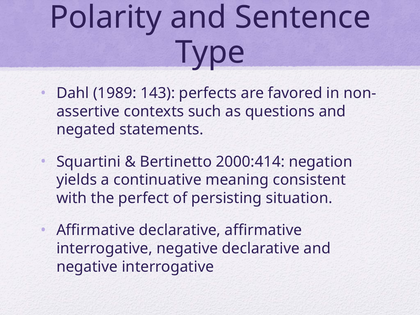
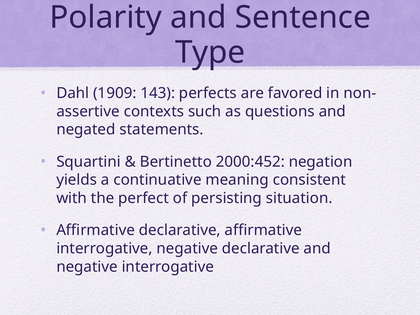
1989: 1989 -> 1909 (115, 93)
2000:414: 2000:414 -> 2000:452 (250, 162)
